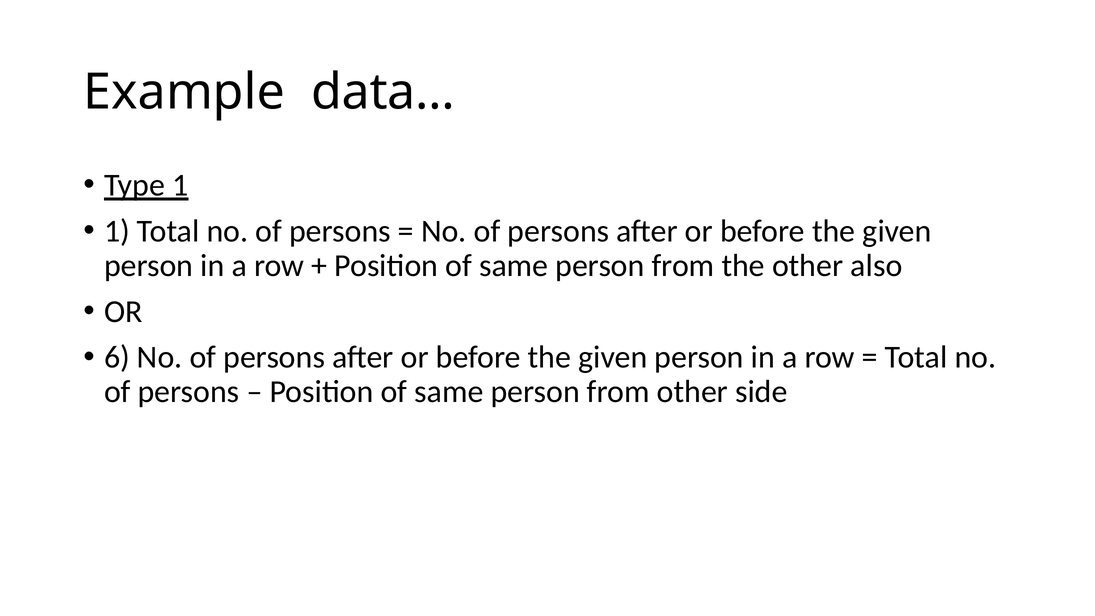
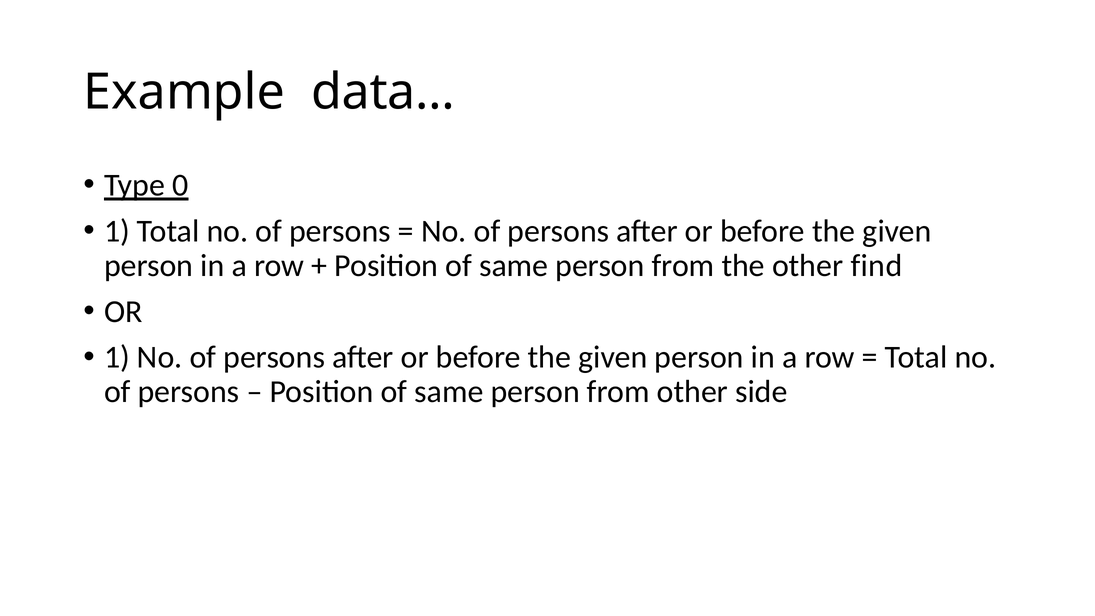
Type 1: 1 -> 0 (180, 185)
also: also -> find (877, 266)
6: 6 -> 1 (117, 357)
